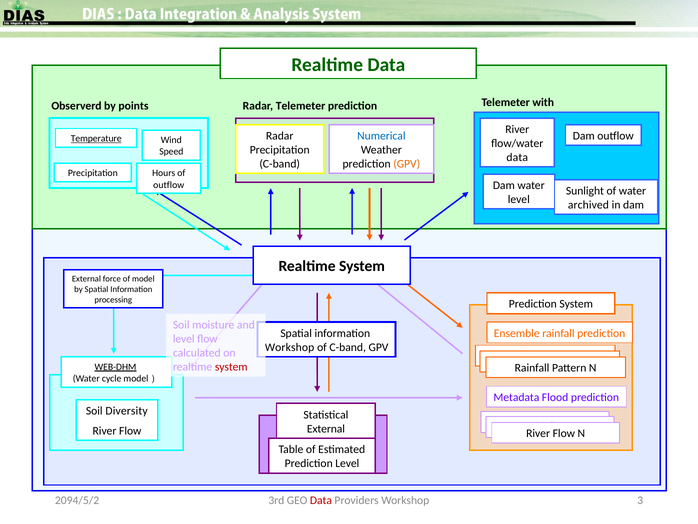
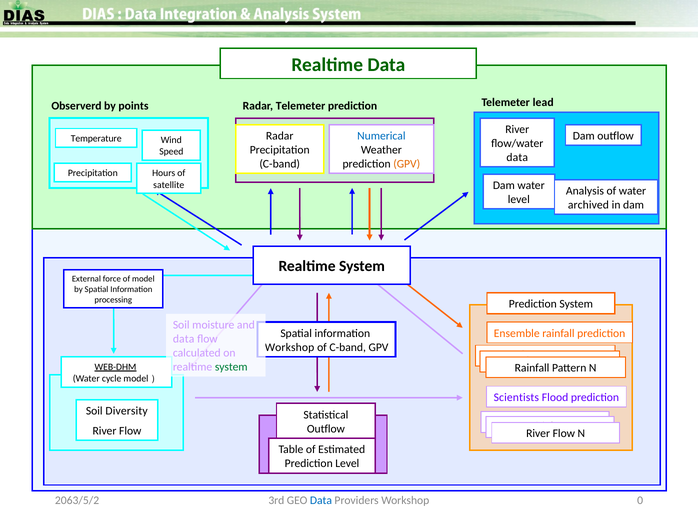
with: with -> lead (543, 103)
Temperature underline: present -> none (96, 138)
outflow: outflow -> satellite (169, 185)
Sunlight: Sunlight -> Analysis (585, 191)
level: level -> data (184, 339)
system colour: red -> green (231, 367)
Metadata: Metadata -> Scientists (516, 397)
External: External -> Outflow (326, 428)
2094/5/2: 2094/5/2 -> 2063/5/2 (77, 500)
Data colour: red -> blue (321, 500)
3: 3 -> 0 (640, 500)
